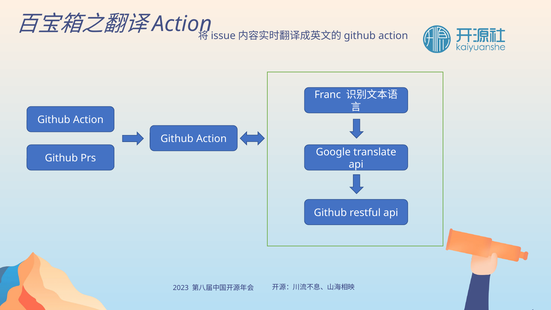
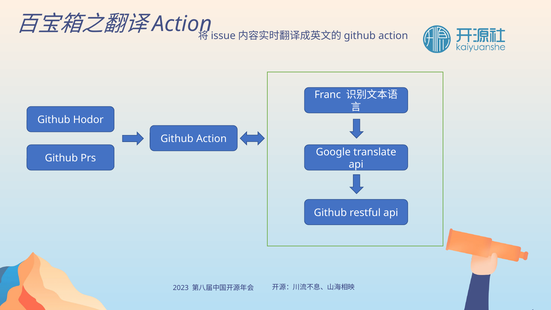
Action: Action -> Hodor (88, 120)
